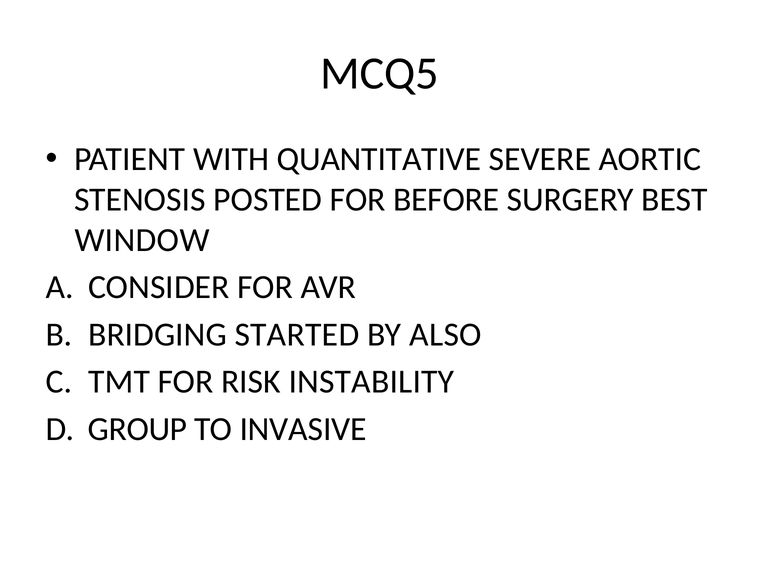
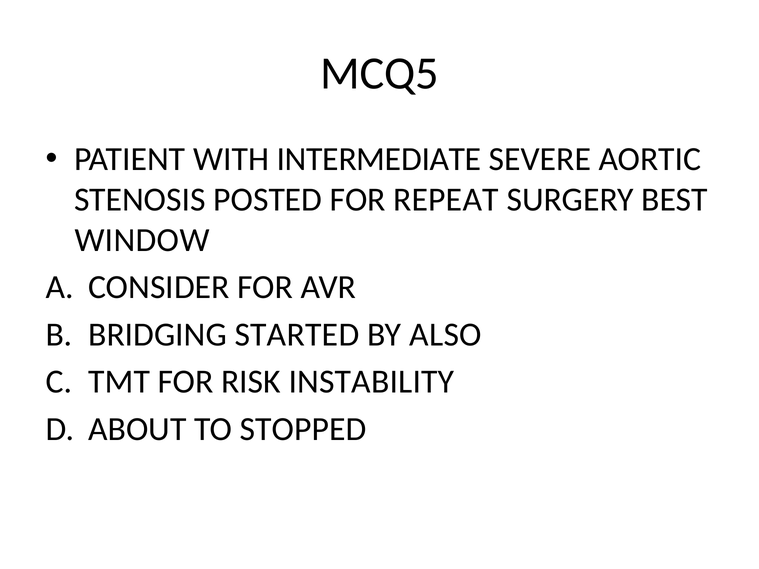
QUANTITATIVE: QUANTITATIVE -> INTERMEDIATE (379, 159)
BEFORE: BEFORE -> REPEAT (446, 200)
GROUP: GROUP -> ABOUT (137, 429)
INVASIVE: INVASIVE -> STOPPED (303, 429)
